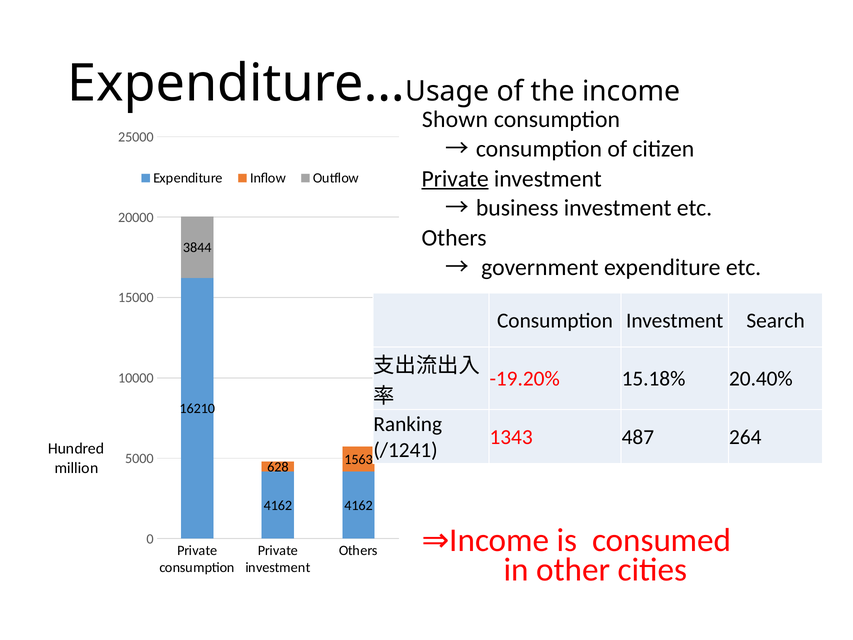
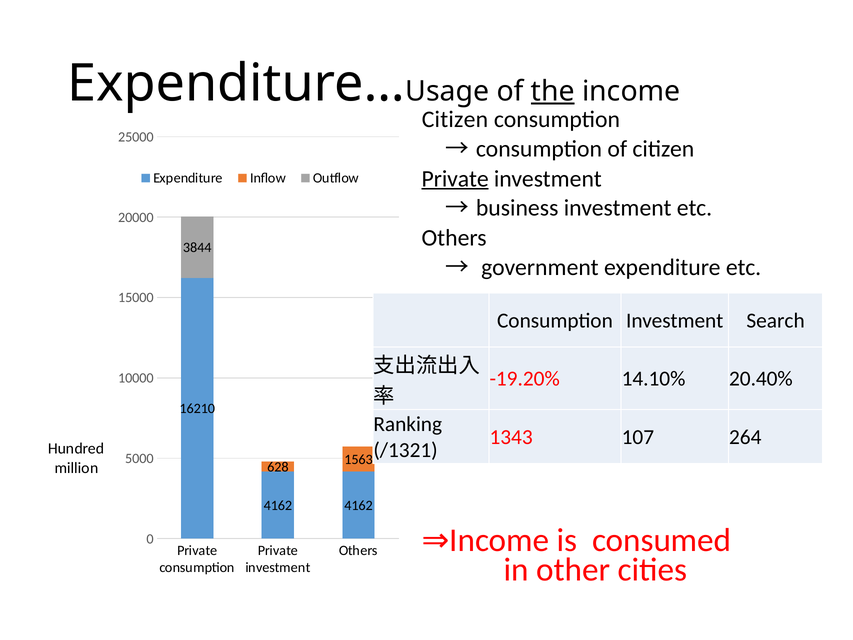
the underline: none -> present (553, 91)
Shown: Shown -> Citizen (455, 119)
15.18%: 15.18% -> 14.10% (654, 379)
487: 487 -> 107 (638, 437)
/1241: /1241 -> /1321 (406, 450)
